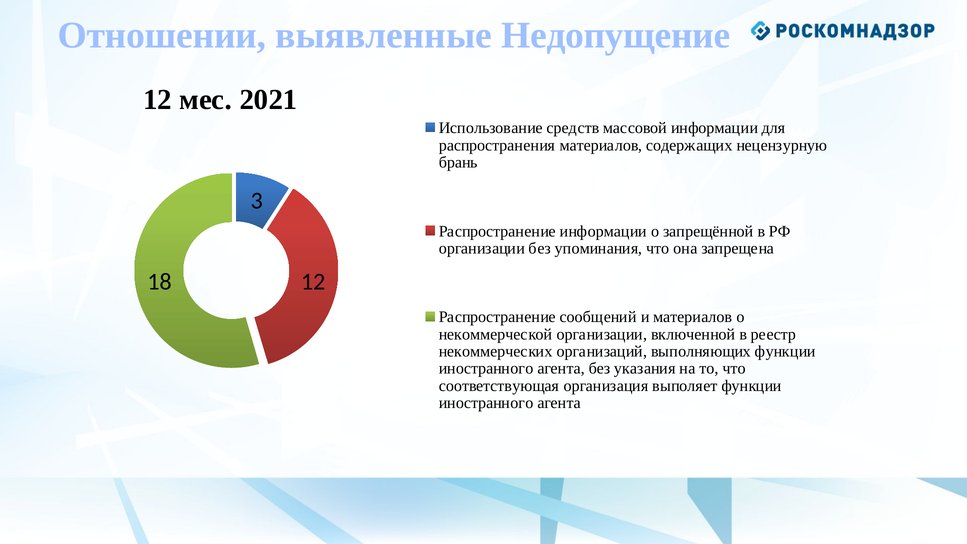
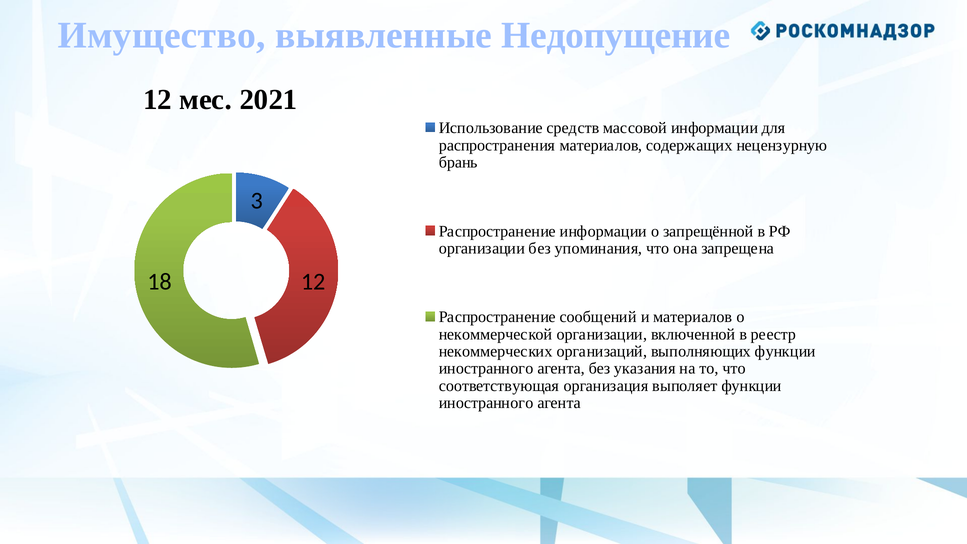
Отношении: Отношении -> Имущество (162, 36)
